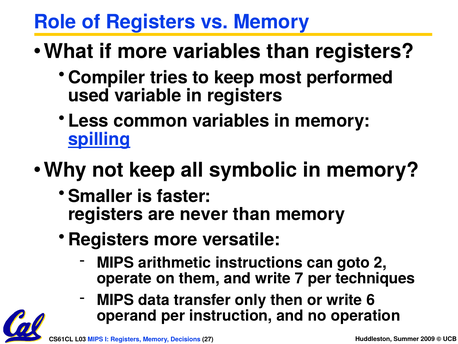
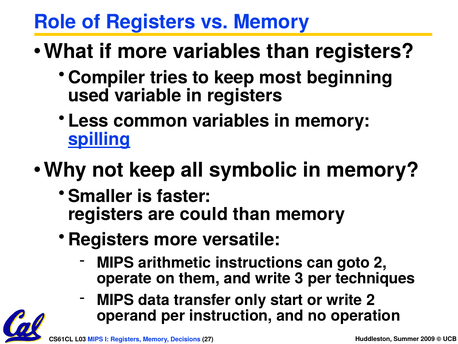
performed: performed -> beginning (350, 77)
never: never -> could (204, 214)
7: 7 -> 3 (299, 278)
then: then -> start (287, 300)
write 6: 6 -> 2 (371, 300)
